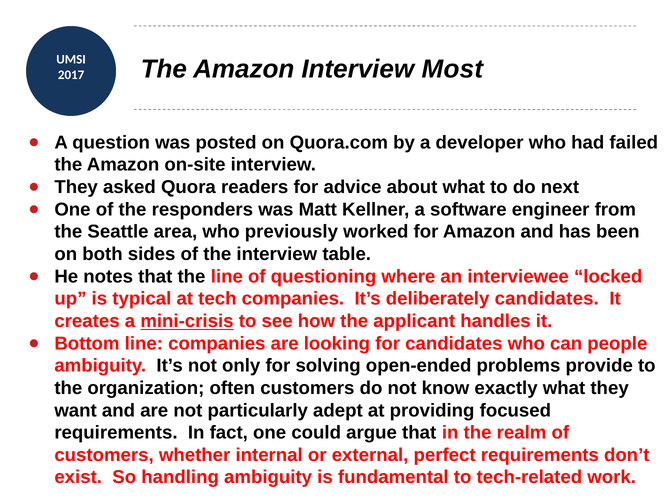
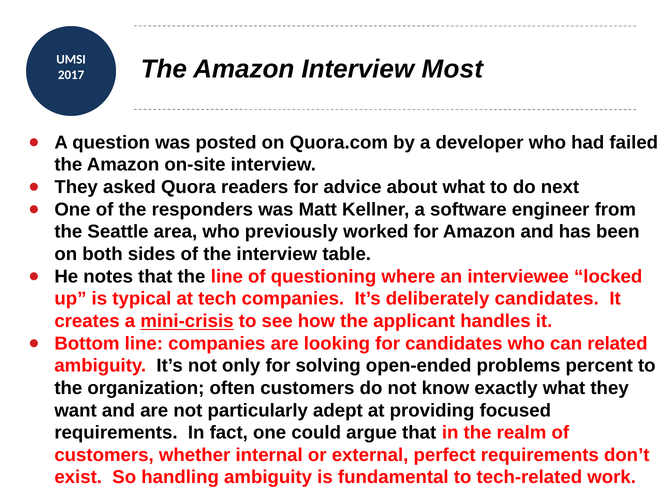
people: people -> related (617, 344)
provide: provide -> percent (599, 366)
